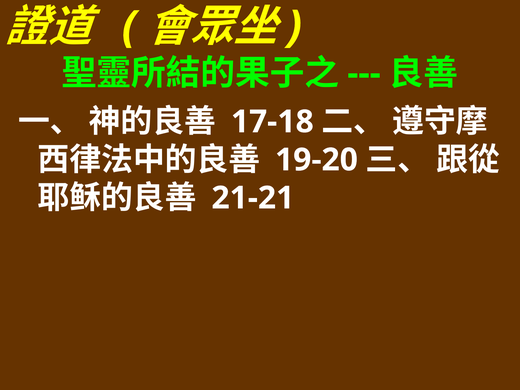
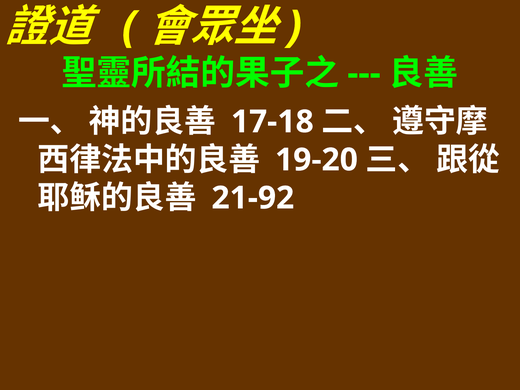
21-21: 21-21 -> 21-92 (253, 198)
